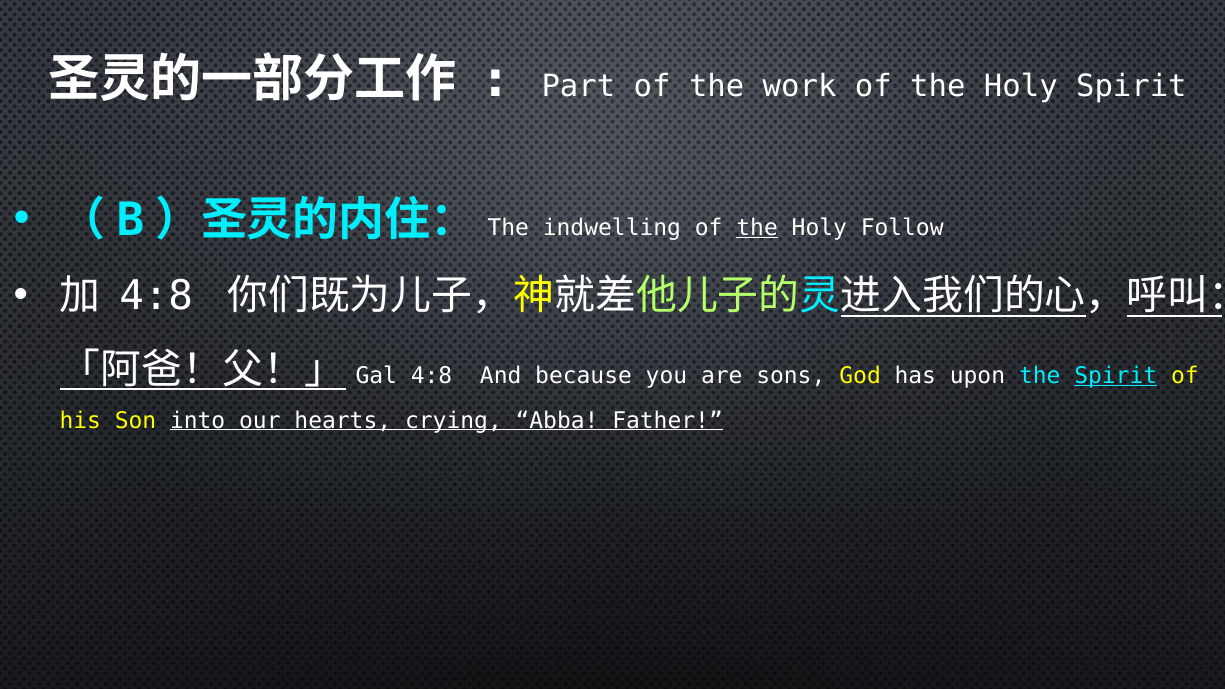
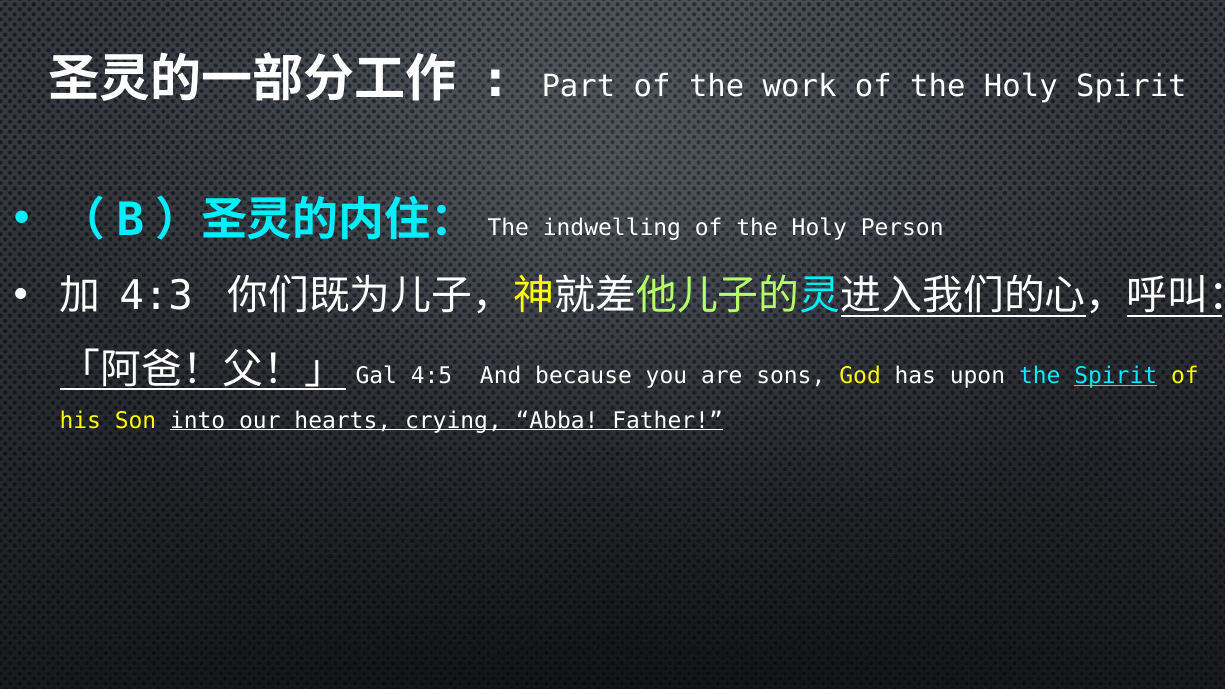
the underline: present -> none (757, 228)
Follow: Follow -> Person (902, 228)
4:8: 4:8 -> 4:3 (156, 296)
4:8: 4:8 -> 4:5 (432, 376)
